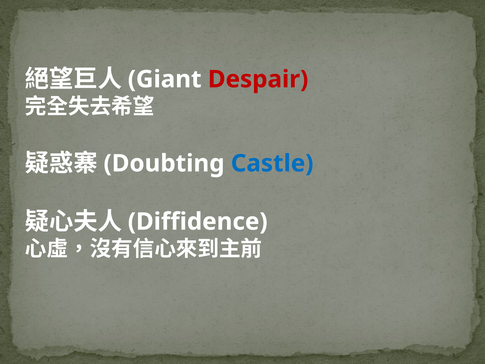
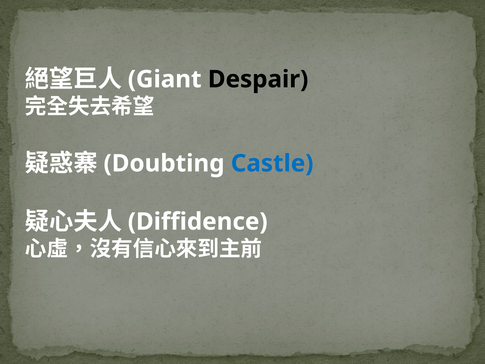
Despair colour: red -> black (258, 79)
